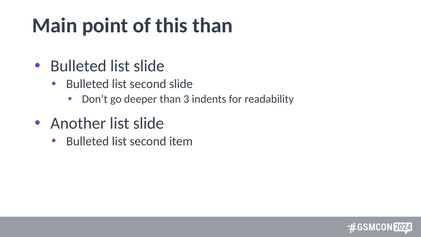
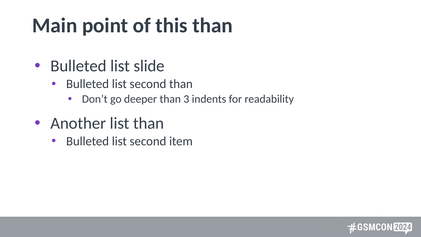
second slide: slide -> than (181, 84)
Another list slide: slide -> than (149, 123)
